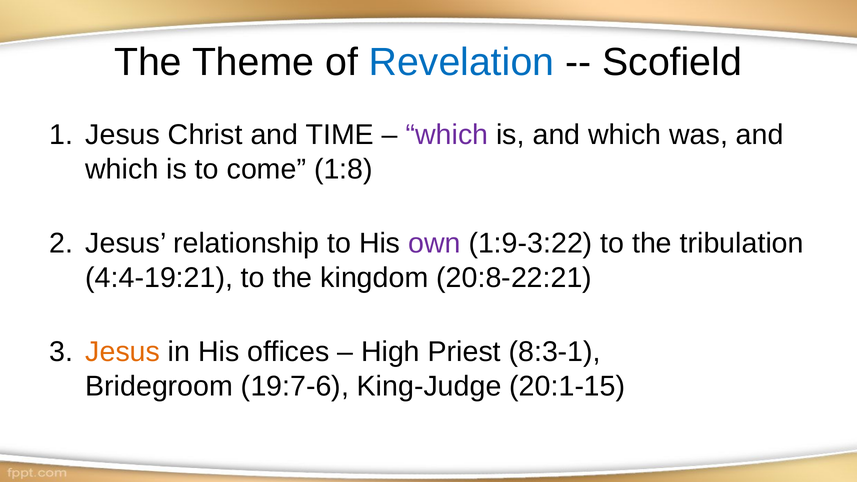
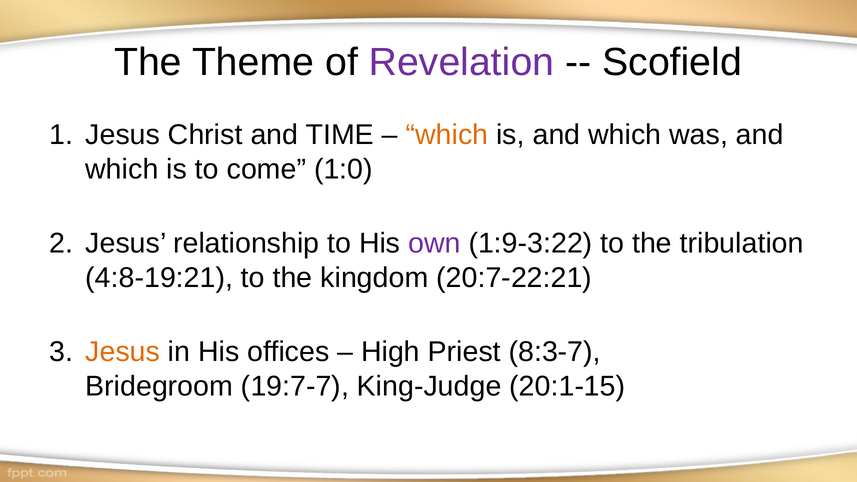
Revelation colour: blue -> purple (461, 62)
which colour: purple -> orange (447, 135)
1:8: 1:8 -> 1:0 (343, 169)
4:4-19:21: 4:4-19:21 -> 4:8-19:21 (159, 278)
20:8-22:21: 20:8-22:21 -> 20:7-22:21 (514, 278)
8:3-1: 8:3-1 -> 8:3-7 (555, 352)
19:7-6: 19:7-6 -> 19:7-7 (295, 386)
